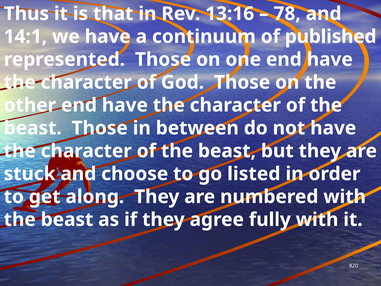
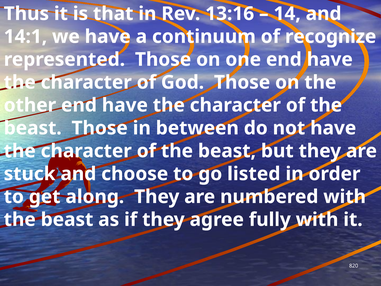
78: 78 -> 14 (287, 14)
published: published -> recognize (331, 37)
